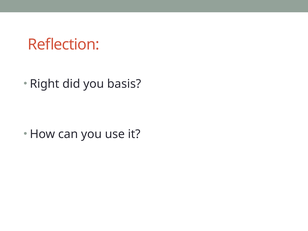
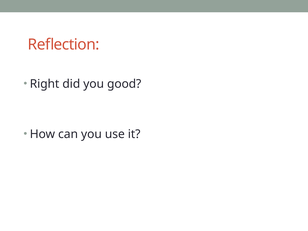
basis: basis -> good (124, 84)
